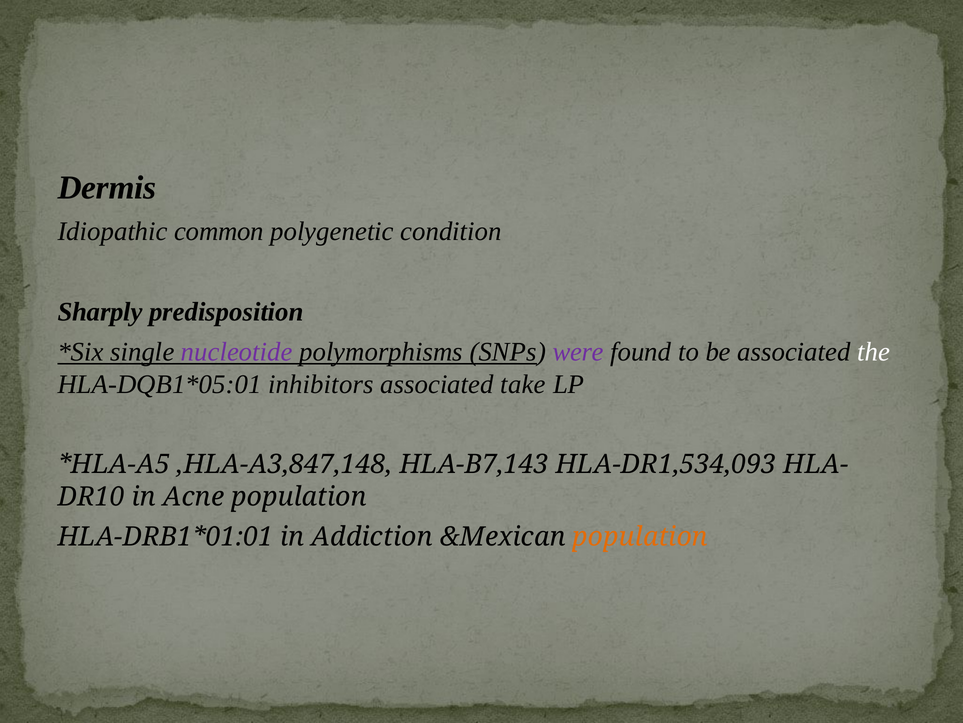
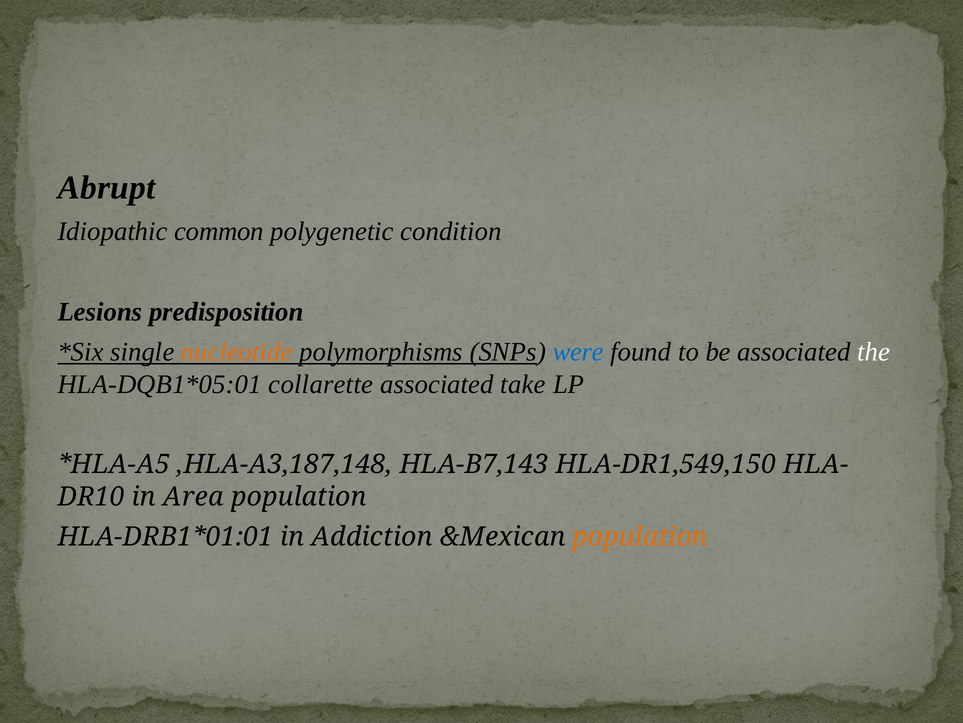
Dermis: Dermis -> Abrupt (107, 188)
Sharply: Sharply -> Lesions (100, 312)
nucleotide colour: purple -> orange (237, 352)
were colour: purple -> blue (578, 352)
inhibitors: inhibitors -> collarette (321, 384)
,HLA-A3,847,148: ,HLA-A3,847,148 -> ,HLA-A3,187,148 (285, 464)
HLA-DR1,534,093: HLA-DR1,534,093 -> HLA-DR1,549,150 (666, 464)
Acne: Acne -> Area (193, 496)
